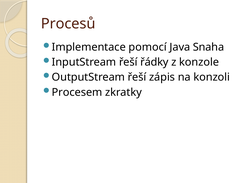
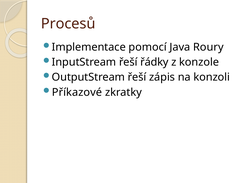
Snaha: Snaha -> Roury (208, 47)
Procesem: Procesem -> Příkazové (77, 93)
